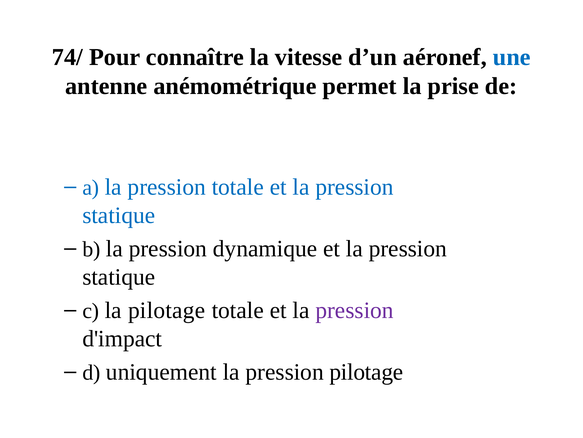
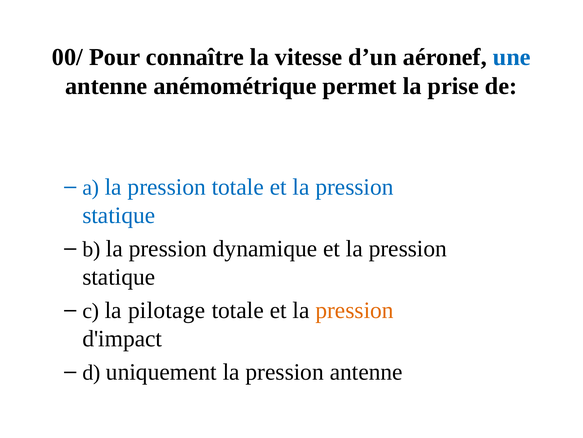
74/: 74/ -> 00/ (67, 57)
pression colour: purple -> orange (355, 310)
pression pilotage: pilotage -> antenne (366, 371)
